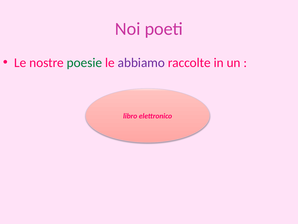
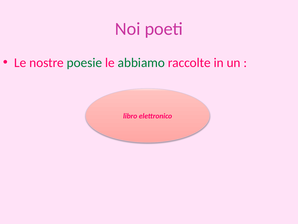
abbiamo colour: purple -> green (141, 63)
